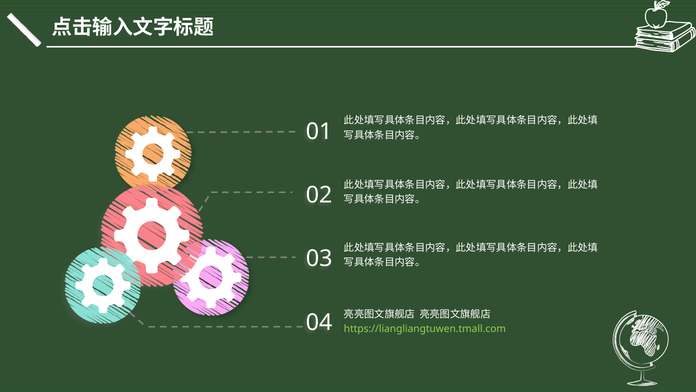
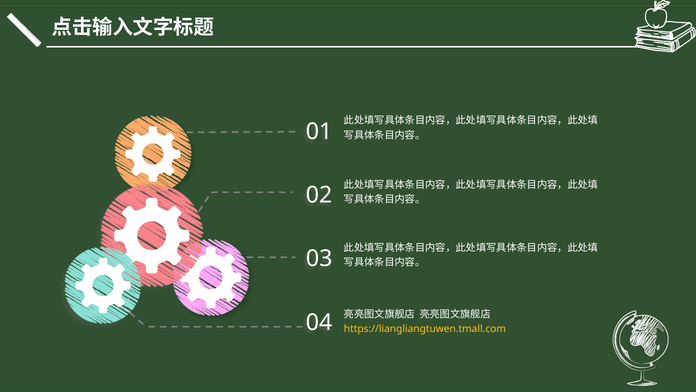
https://liangliangtuwen.tmall.com colour: light green -> yellow (425, 328)
